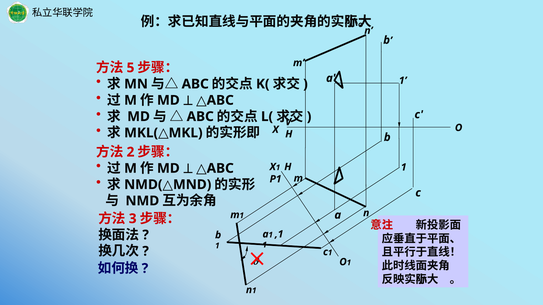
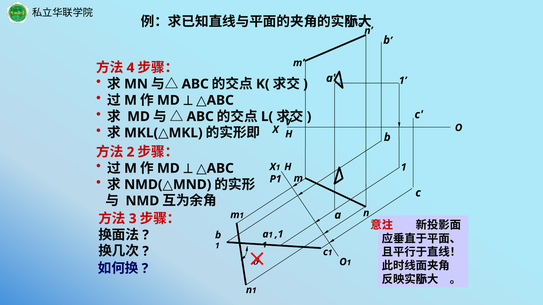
5: 5 -> 4 (130, 68)
